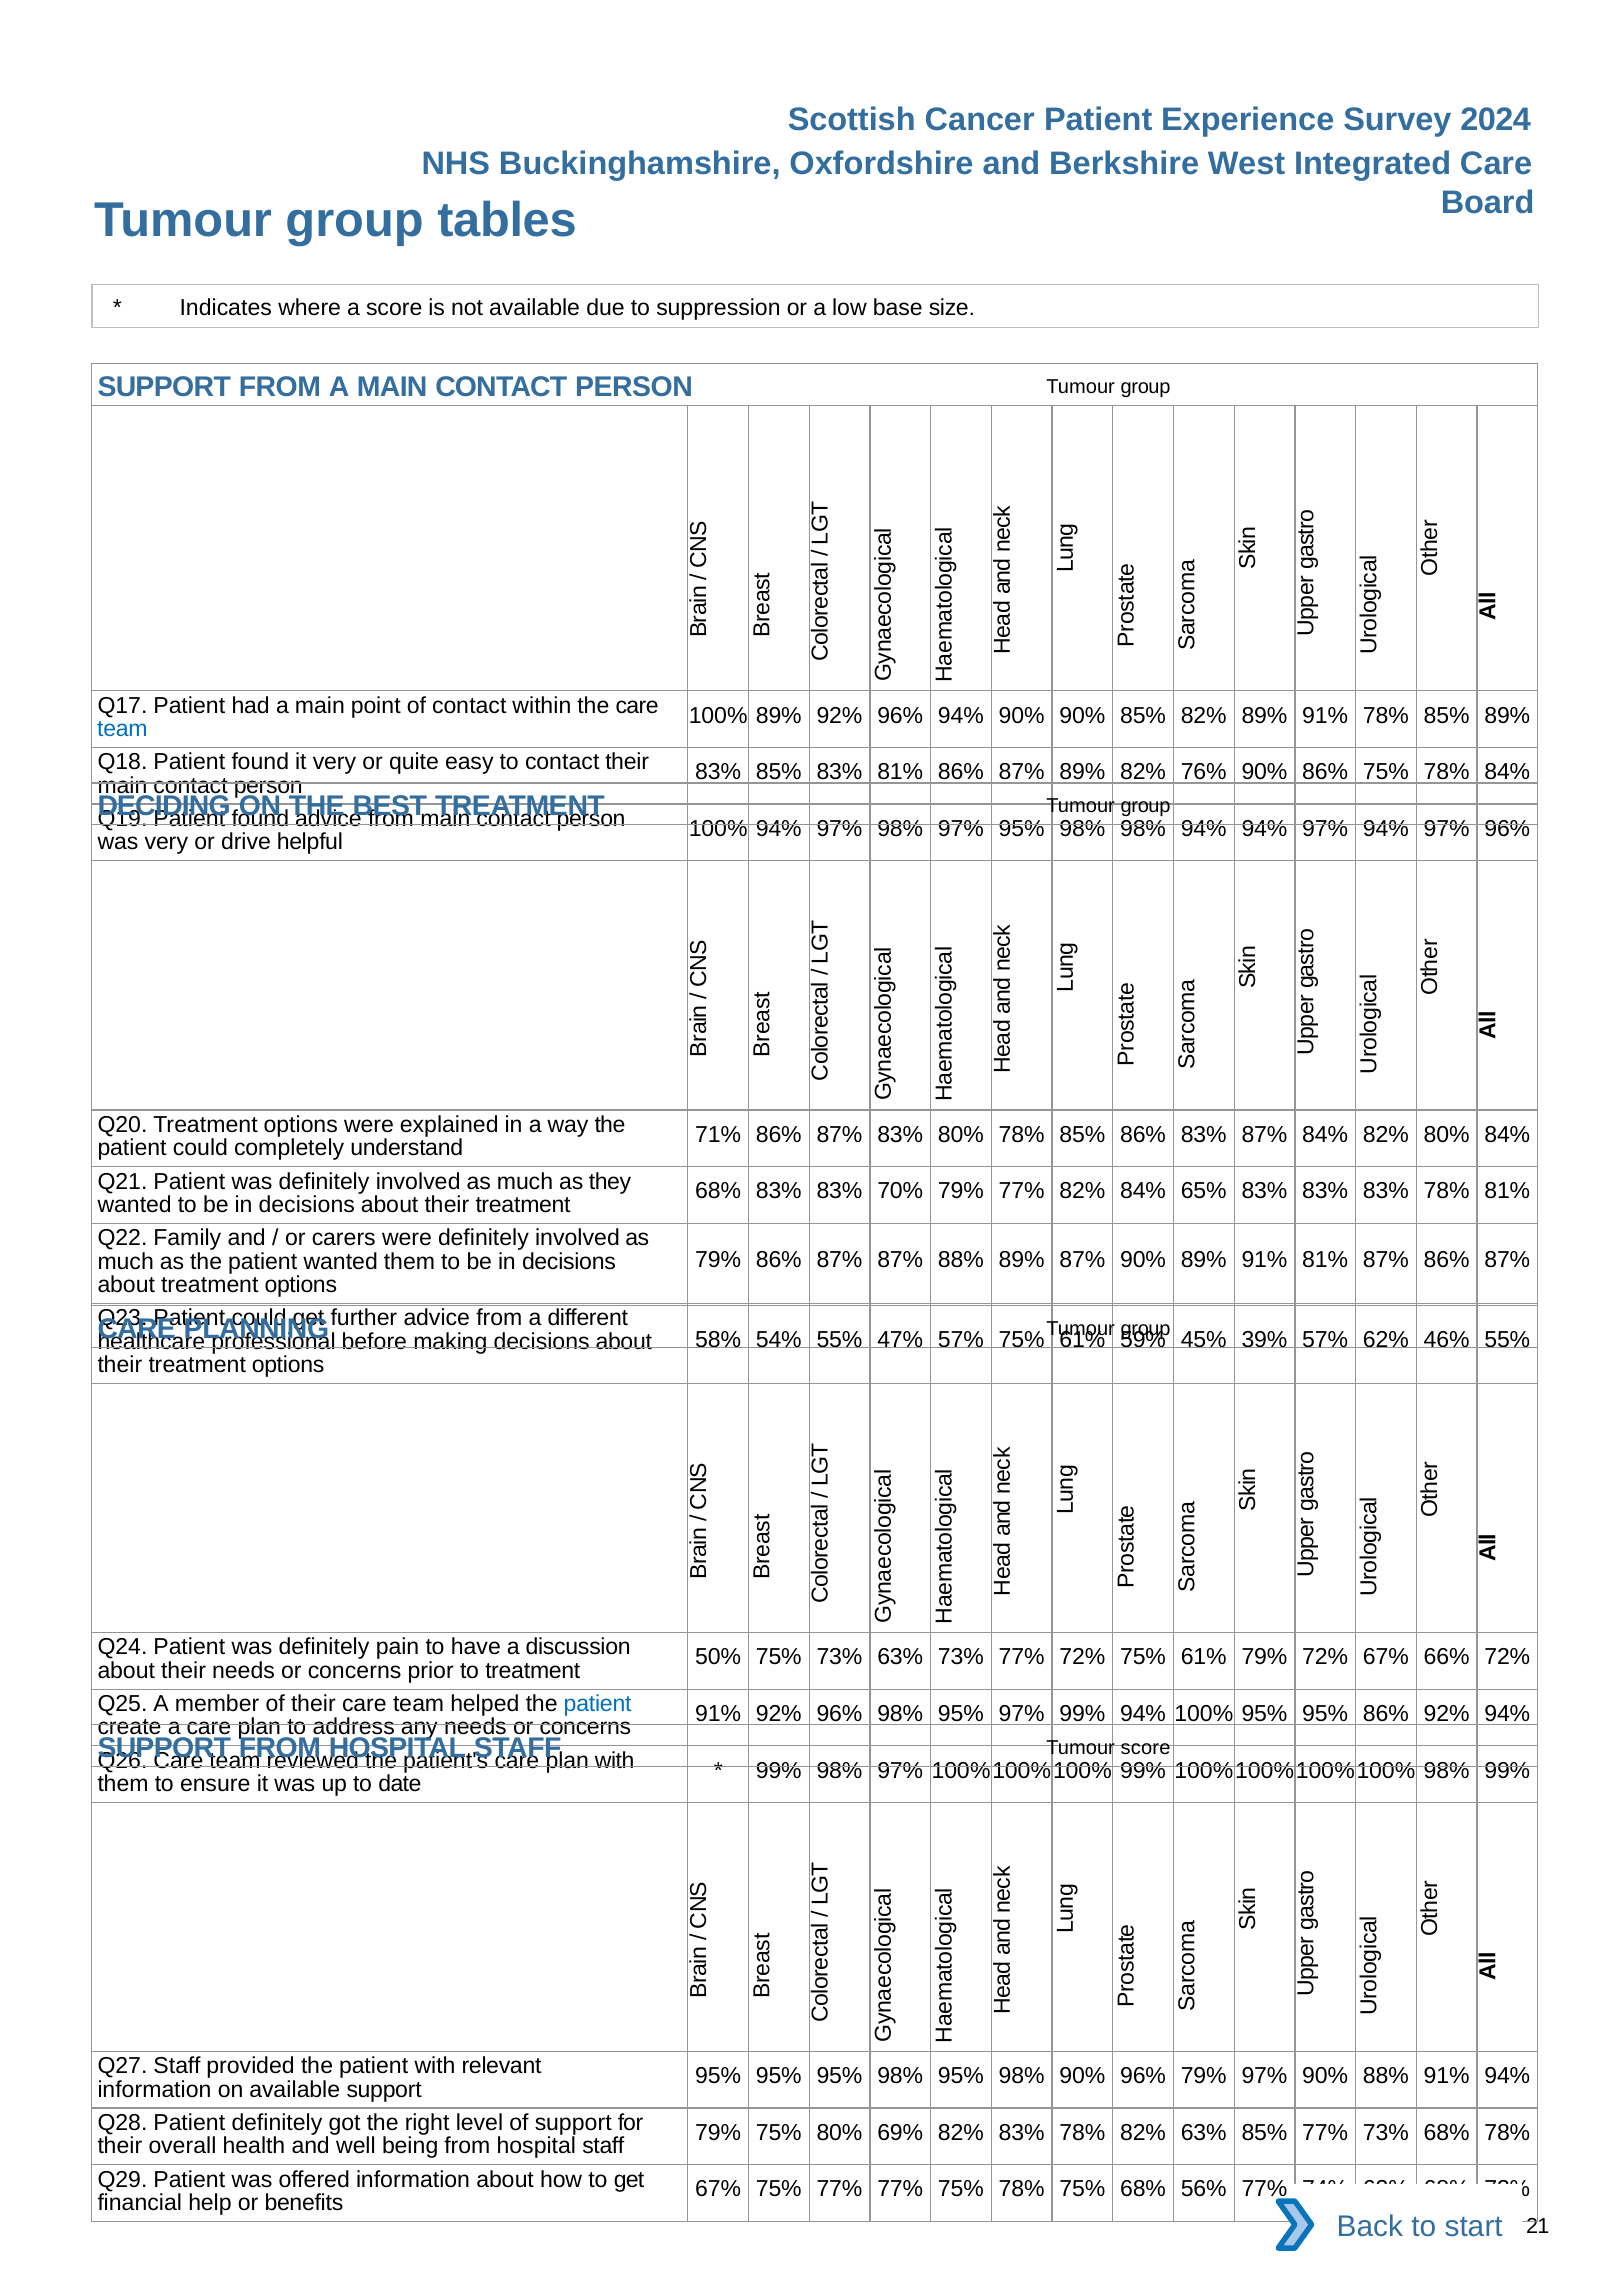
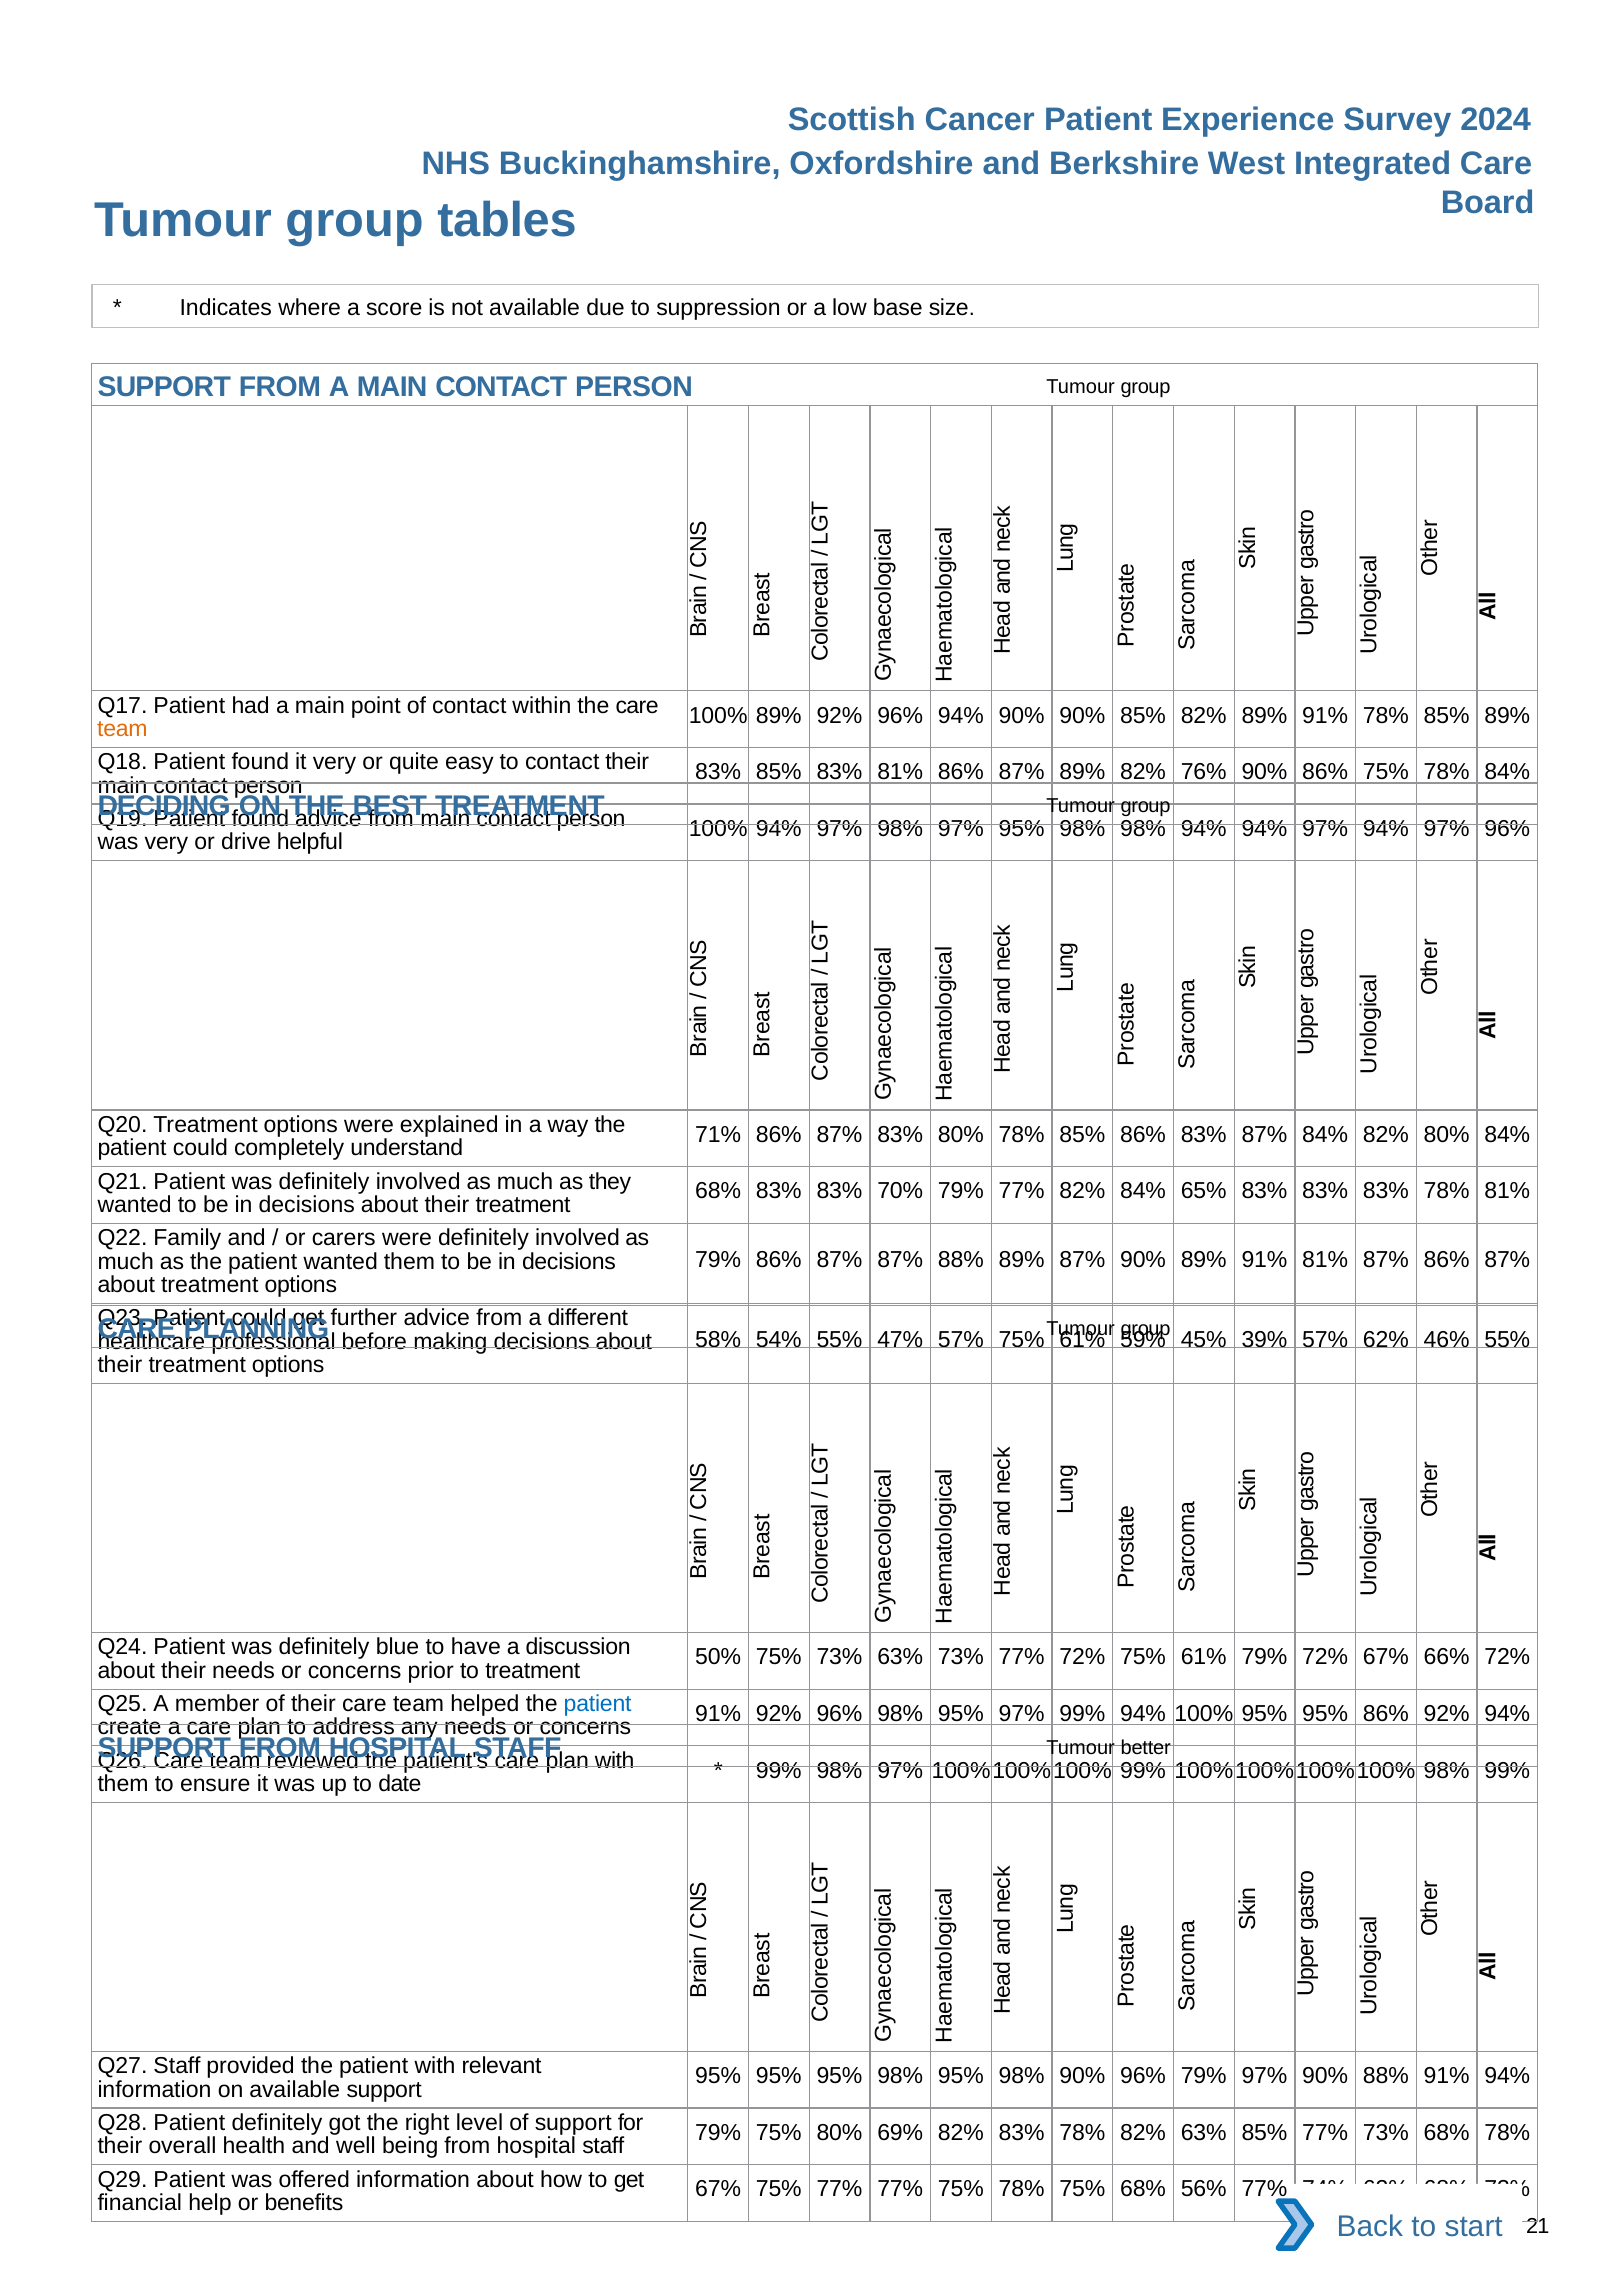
team colour: blue -> orange (122, 729)
pain: pain -> blue (398, 1647)
Tumour score: score -> better (1146, 1747)
